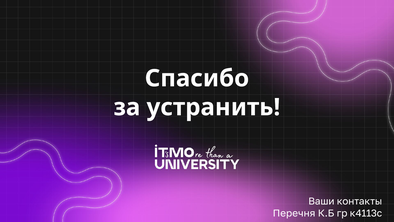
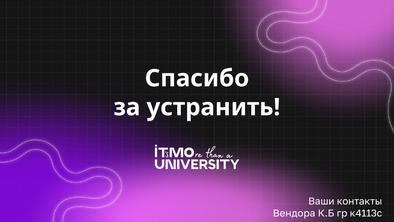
Перечня: Перечня -> Вендора (294, 213)
